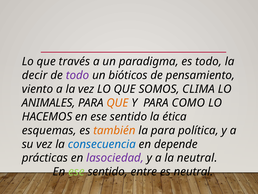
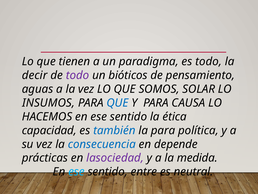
través: través -> tienen (74, 61)
viento: viento -> aguas (37, 89)
CLIMA: CLIMA -> SOLAR (199, 89)
ANIMALES: ANIMALES -> INSUMOS (48, 103)
QUE colour: orange -> blue (117, 103)
COMO: COMO -> CAUSA (188, 103)
esquemas: esquemas -> capacidad (49, 130)
también colour: orange -> blue (114, 130)
la neutral: neutral -> medida (197, 158)
ese colour: light green -> light blue (76, 171)
